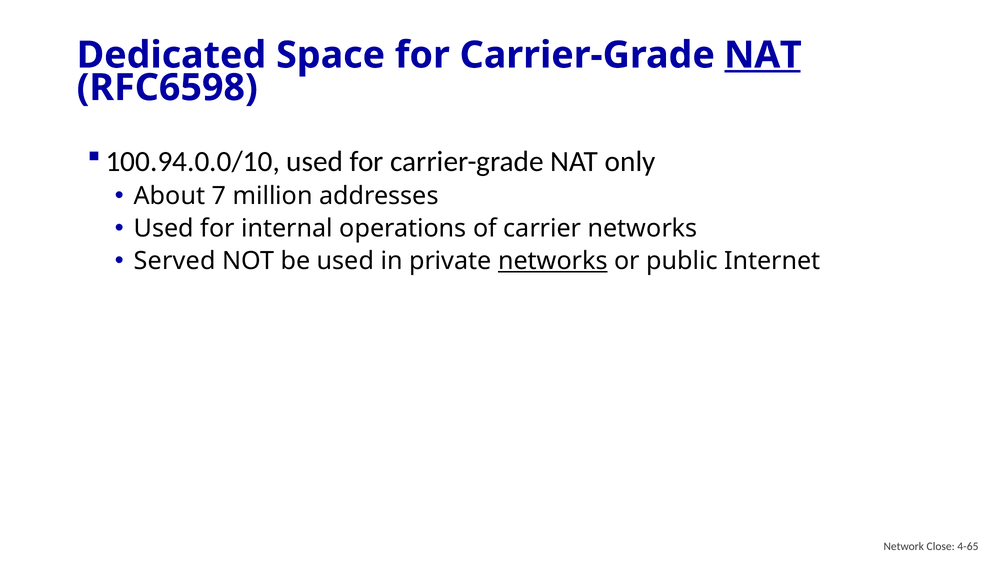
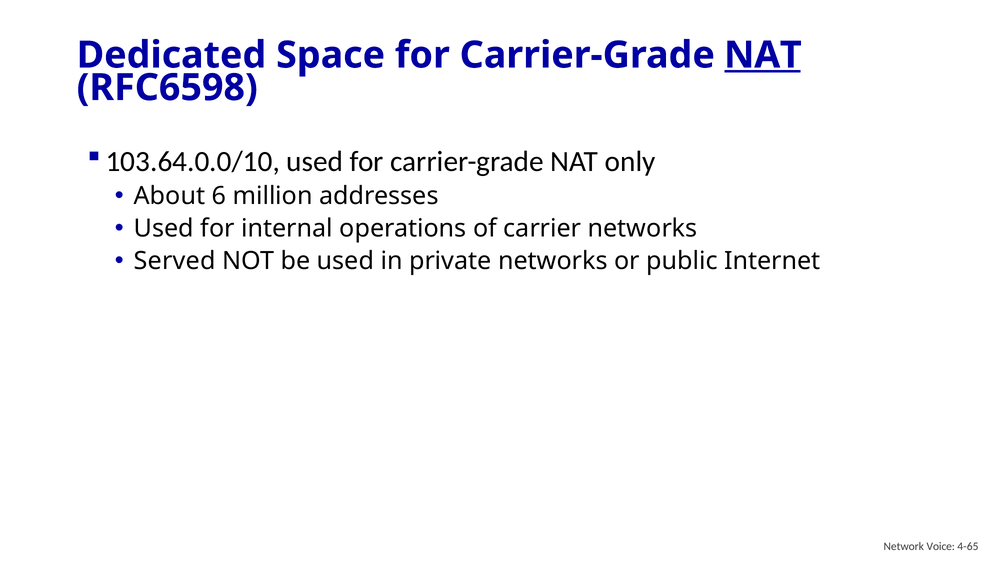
100.94.0.0/10: 100.94.0.0/10 -> 103.64.0.0/10 (193, 162)
7: 7 -> 6 (219, 196)
networks underline: present -> none (553, 261)
Close: Close -> Voice (941, 547)
